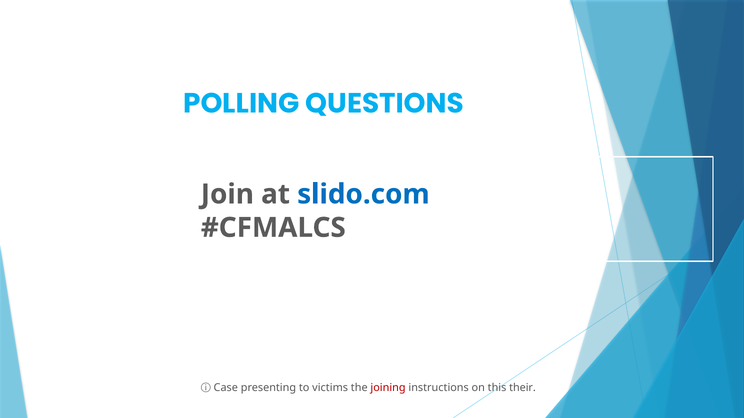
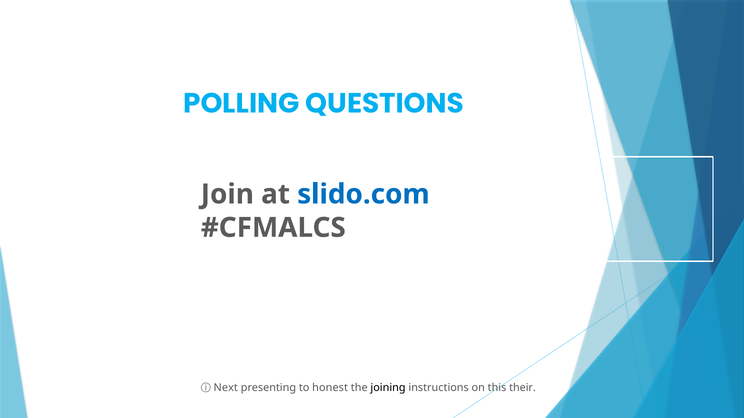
Case: Case -> Next (226, 388)
victims: victims -> honest (330, 388)
joining colour: red -> black (388, 388)
